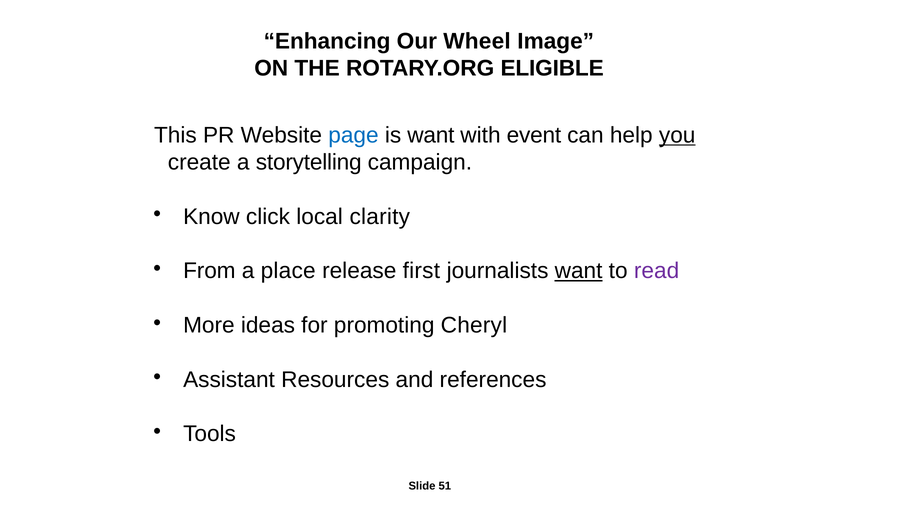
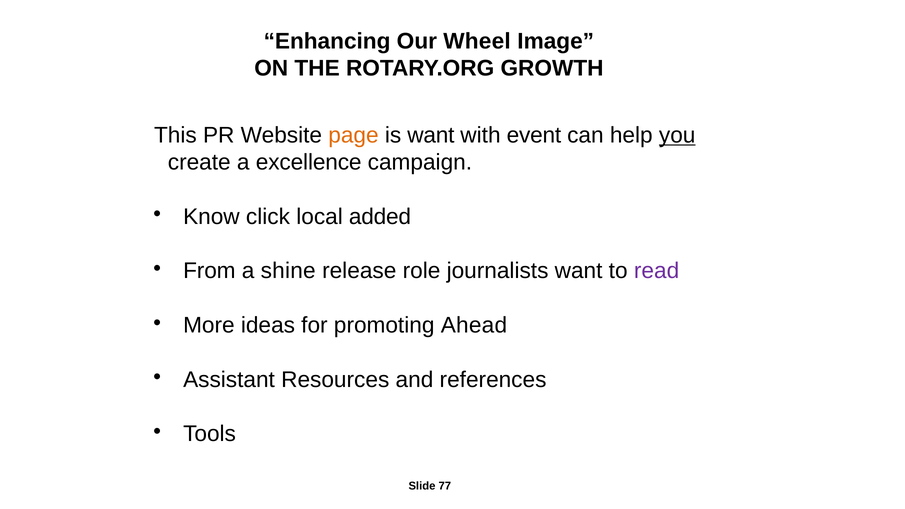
ELIGIBLE: ELIGIBLE -> GROWTH (552, 69)
page colour: blue -> orange (353, 135)
storytelling: storytelling -> excellence (309, 162)
clarity: clarity -> added (380, 217)
place: place -> shine (288, 271)
first: first -> role (422, 271)
want underline: present -> none (579, 271)
Cheryl: Cheryl -> Ahead (474, 325)
51: 51 -> 77 (445, 486)
